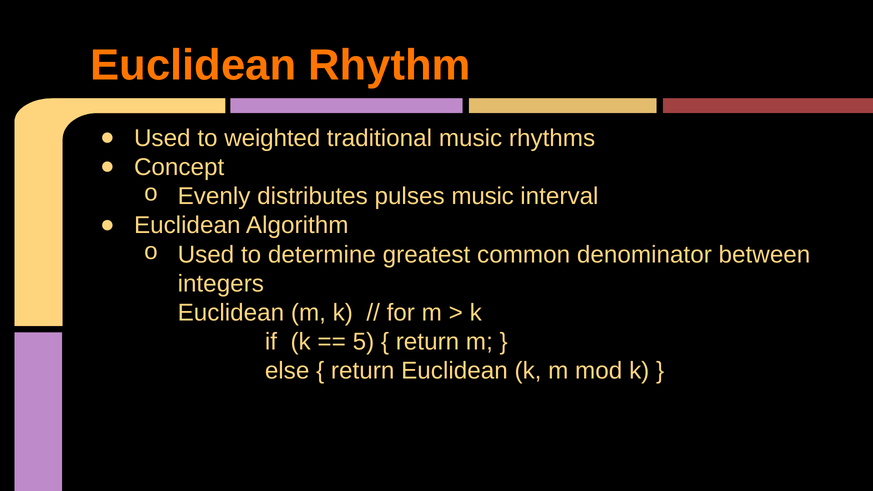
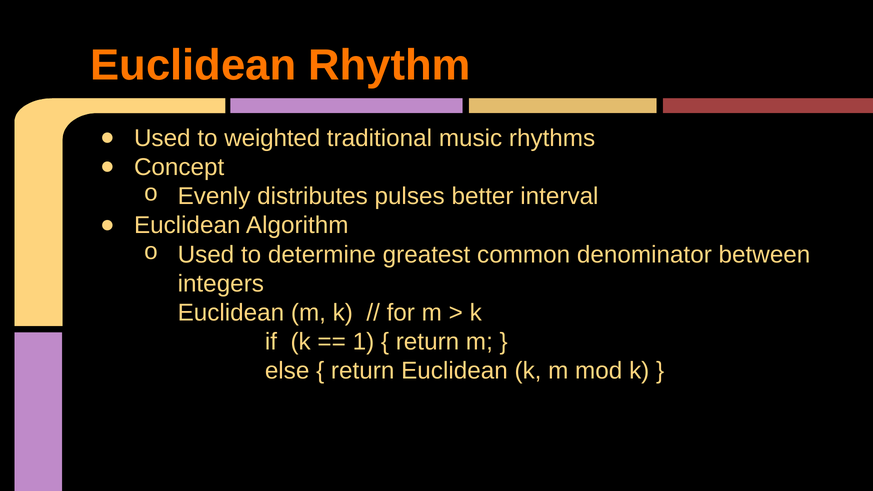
pulses music: music -> better (483, 196)
5: 5 -> 1 (363, 342)
